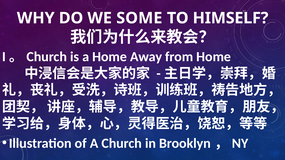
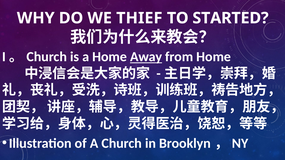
SOME: SOME -> THIEF (139, 18)
HIMSELF: HIMSELF -> STARTED (231, 18)
Away underline: none -> present (146, 57)
